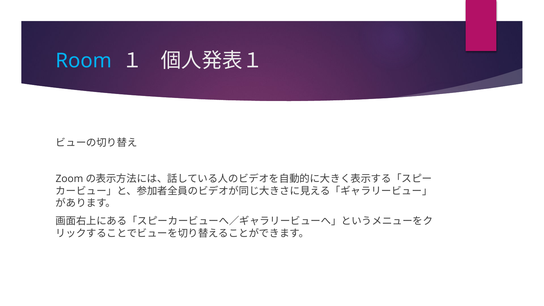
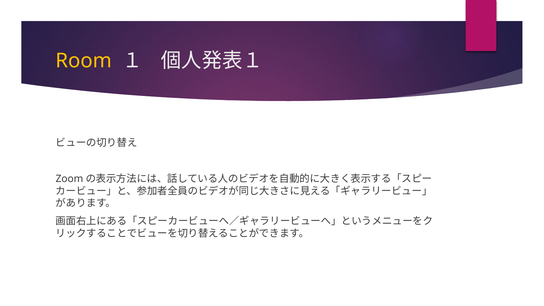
Room colour: light blue -> yellow (84, 61)
